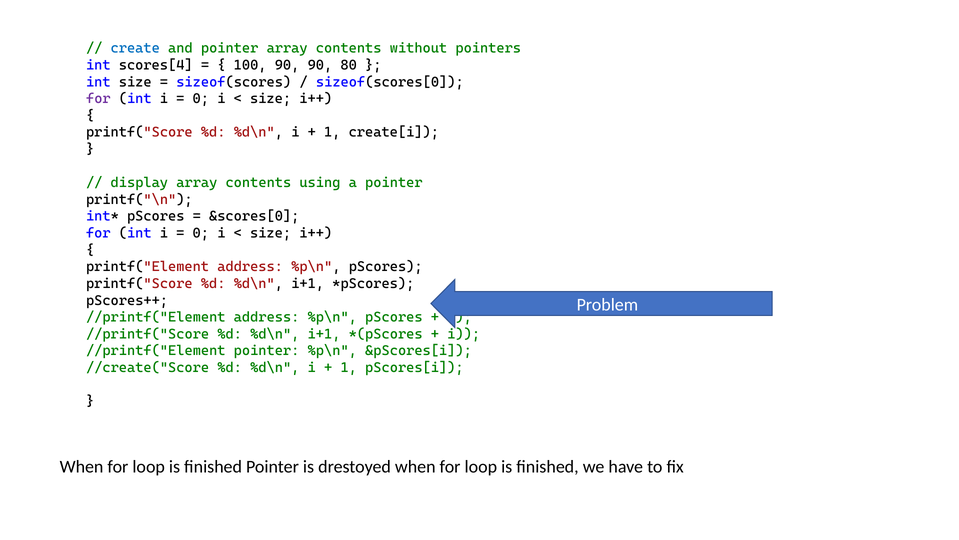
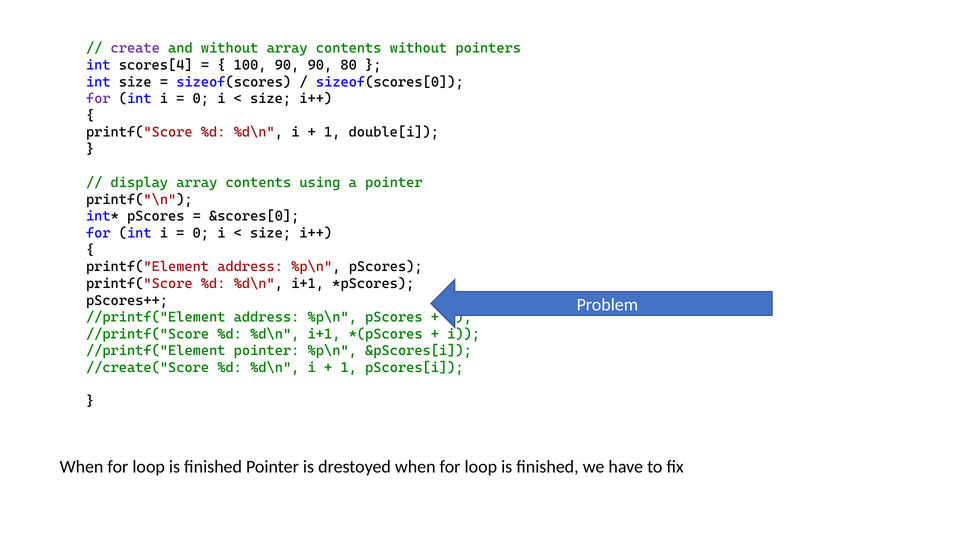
create colour: blue -> purple (135, 48)
and pointer: pointer -> without (230, 48)
create[i: create[i -> double[i (394, 132)
